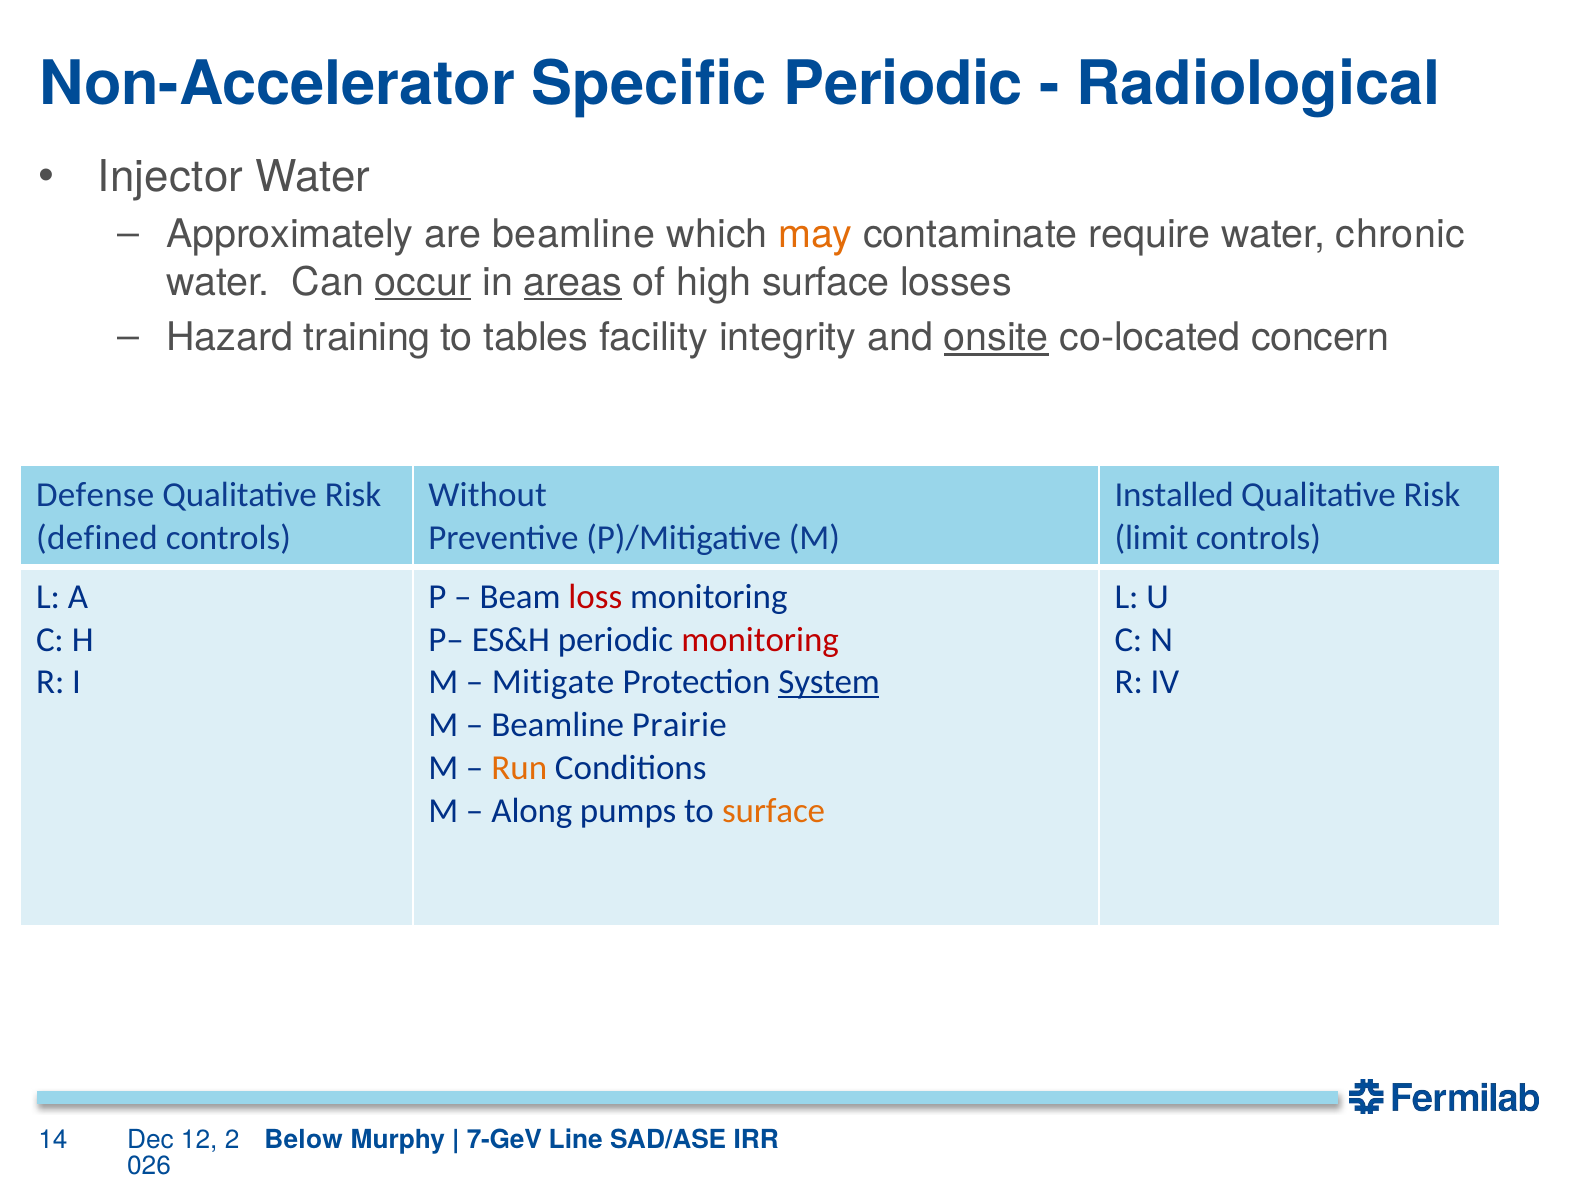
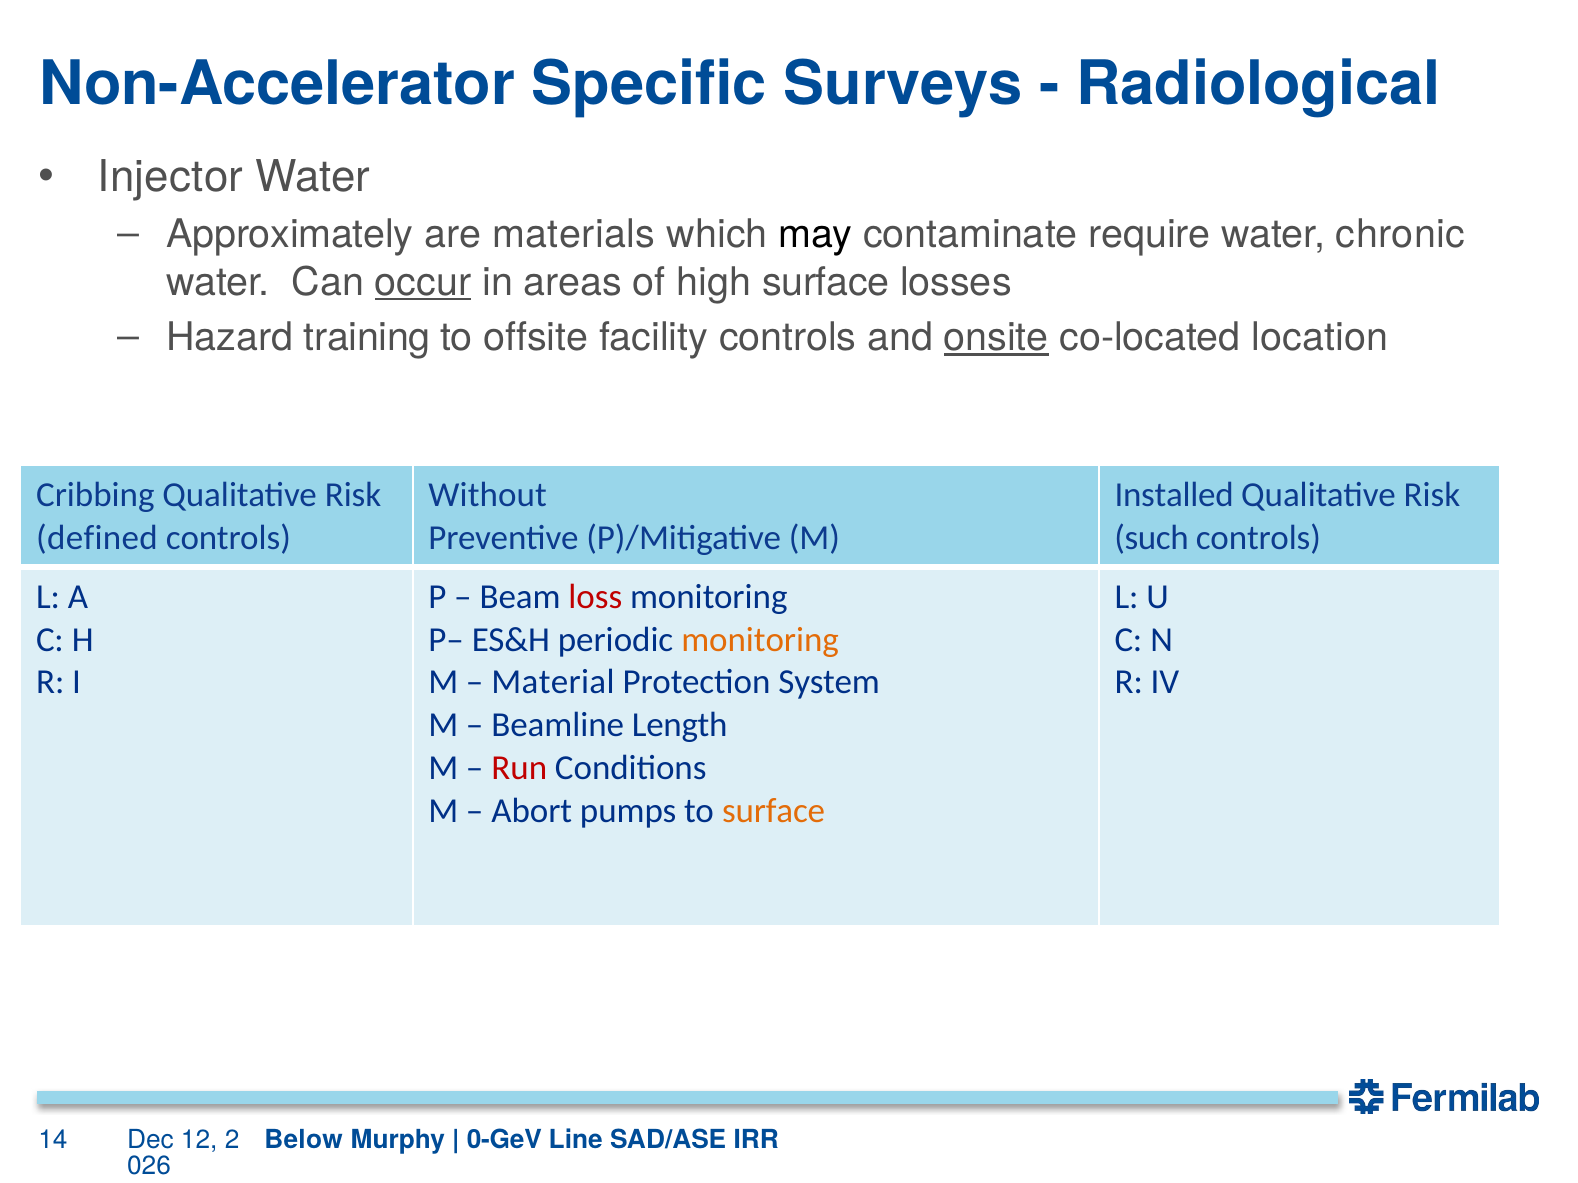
Specific Periodic: Periodic -> Surveys (903, 85)
are beamline: beamline -> materials (574, 235)
may colour: orange -> black (816, 235)
areas underline: present -> none (573, 282)
tables: tables -> offsite (536, 338)
facility integrity: integrity -> controls (788, 338)
concern: concern -> location (1320, 338)
Defense: Defense -> Cribbing (95, 495)
limit: limit -> such (1152, 538)
monitoring colour: red -> orange (760, 640)
Mitigate: Mitigate -> Material (553, 683)
System underline: present -> none (829, 683)
Prairie: Prairie -> Length (680, 725)
Run colour: orange -> red (519, 768)
Along: Along -> Abort (532, 811)
7-GeV: 7-GeV -> 0-GeV (504, 1140)
